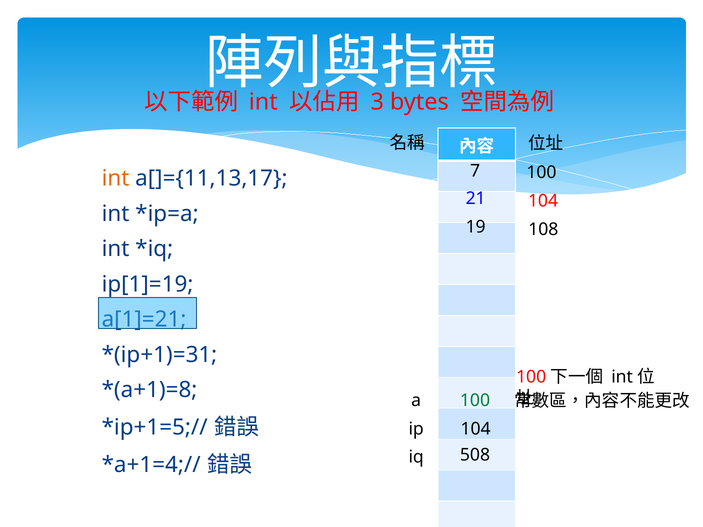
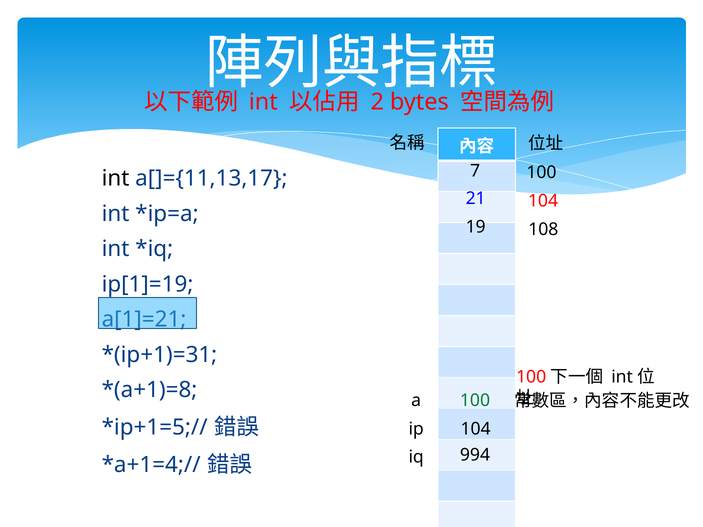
3: 3 -> 2 (377, 102)
int colour: orange -> black (116, 179)
508: 508 -> 994 (475, 455)
